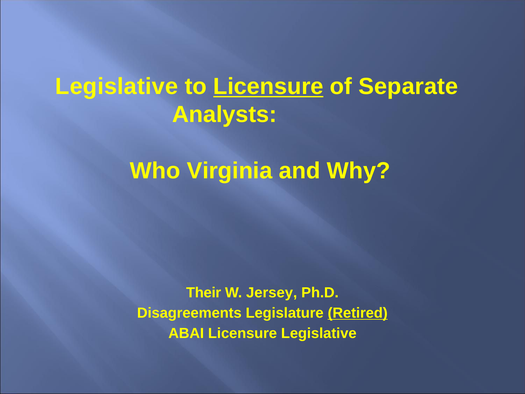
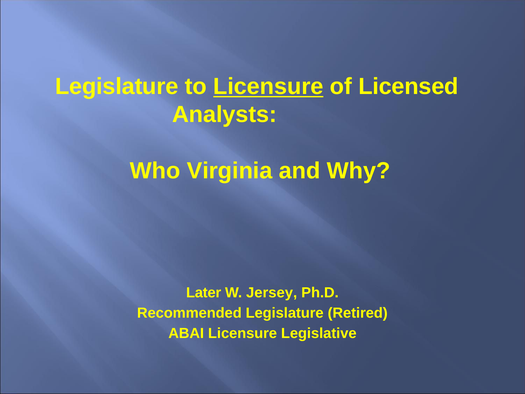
Legislative: Legislative -> Legislature (117, 86)
Separate: Separate -> Licensed (408, 86)
Their: Their -> Later (204, 292)
Disagreements: Disagreements -> Recommended (189, 313)
Retired underline: present -> none (358, 313)
